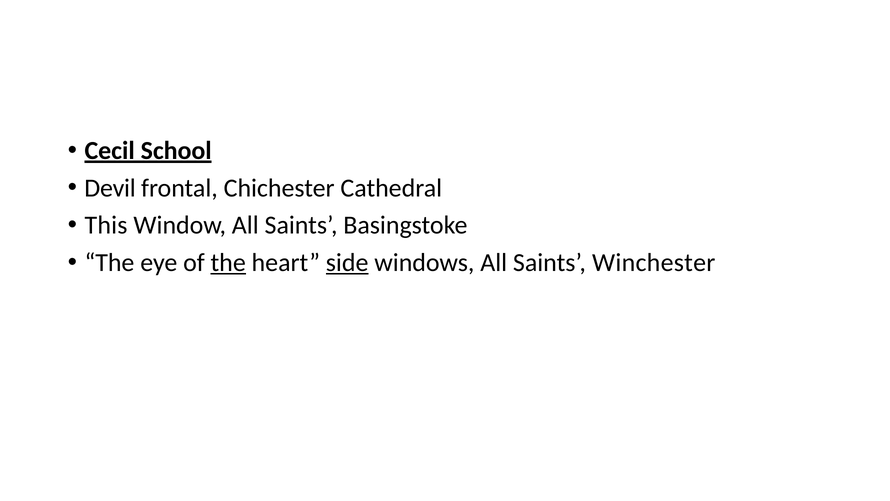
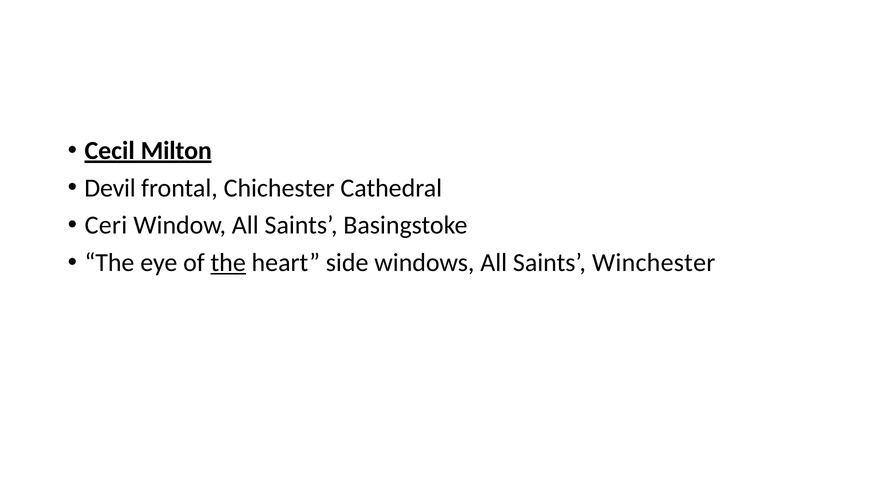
School: School -> Milton (176, 150)
This: This -> Ceri (106, 225)
side underline: present -> none (347, 262)
